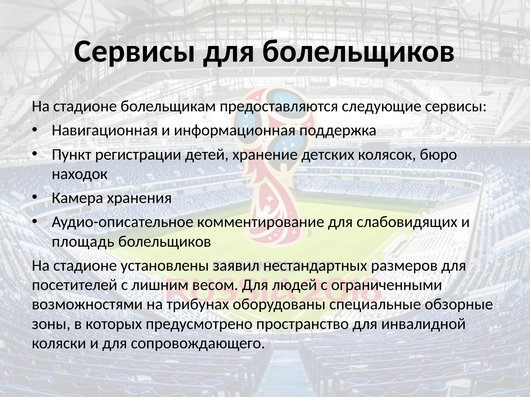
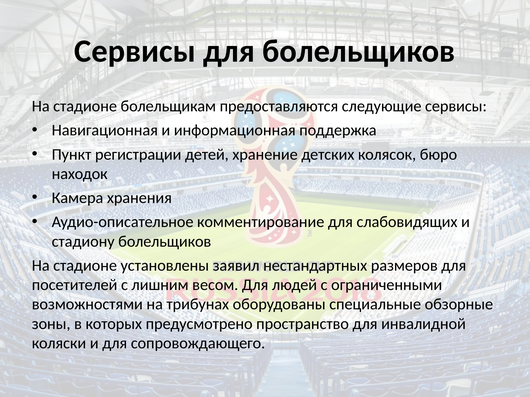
площадь: площадь -> стадиону (83, 242)
